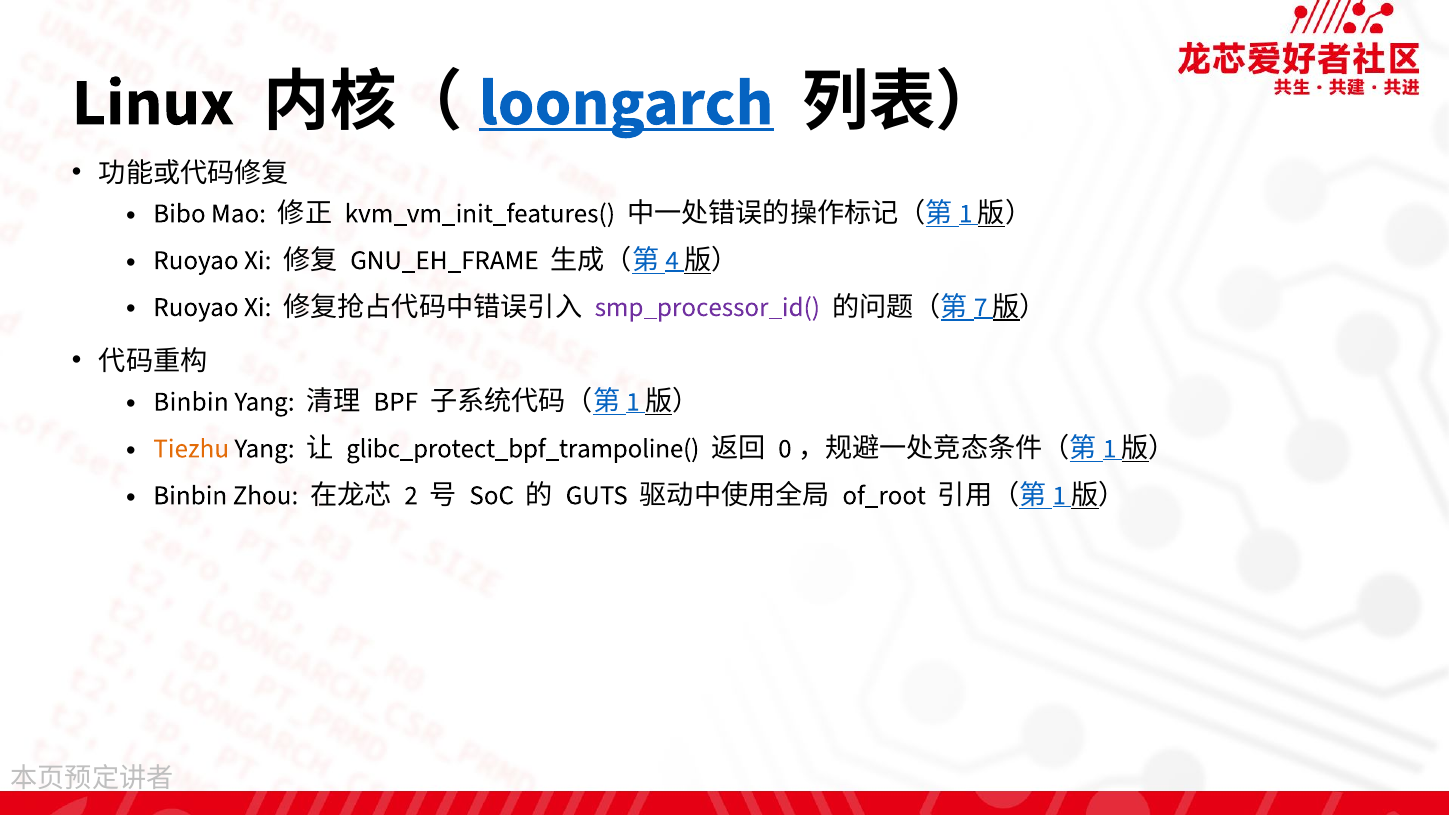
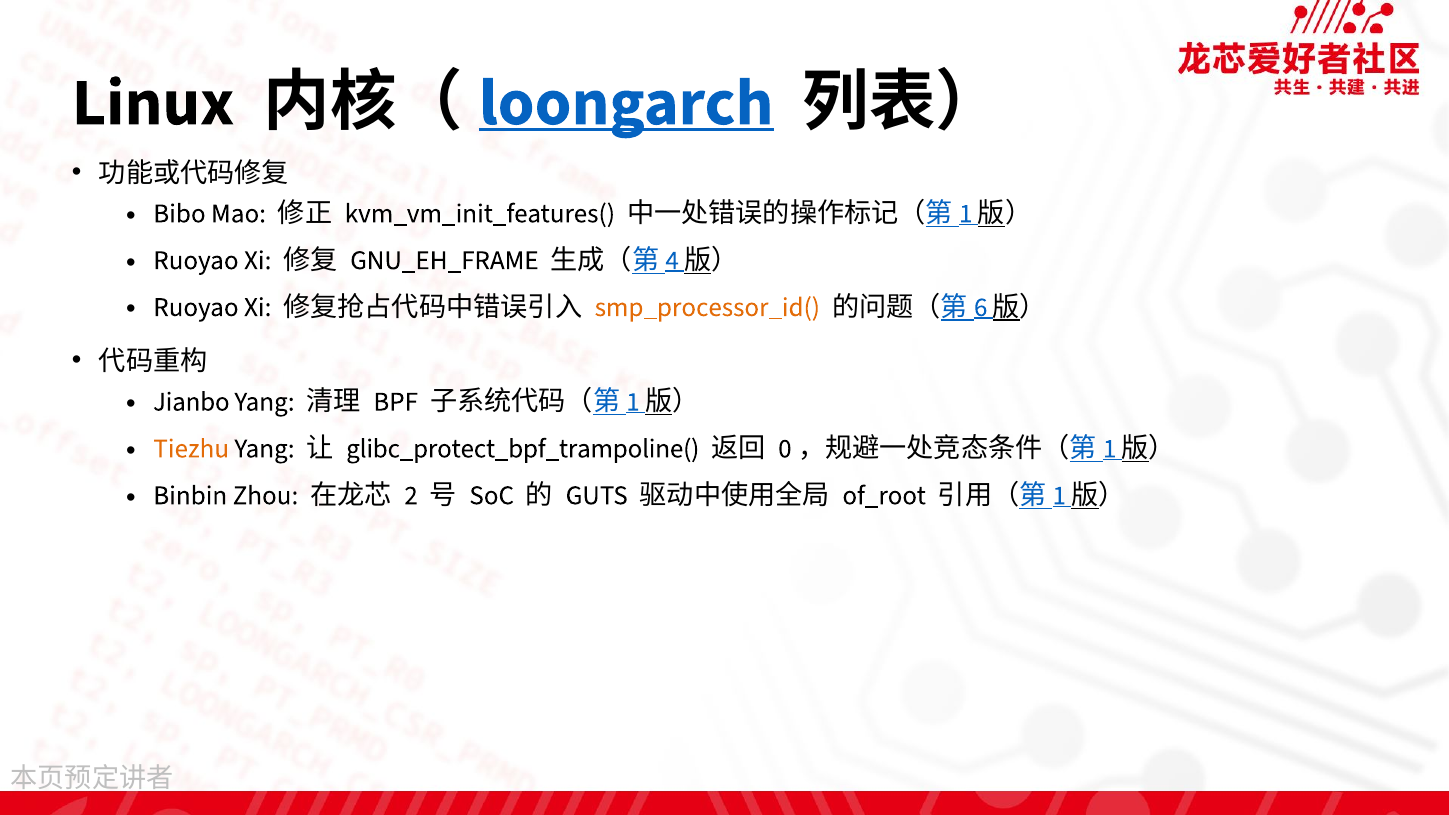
smp_processor_id( colour: purple -> orange (707, 307)
7: 7 -> 6 (981, 307)
Binbin: Binbin -> Jianbo (191, 402)
